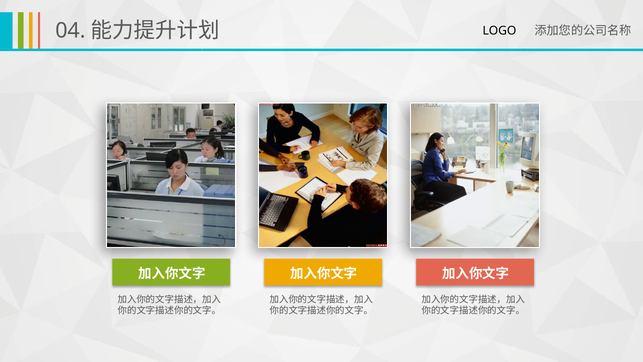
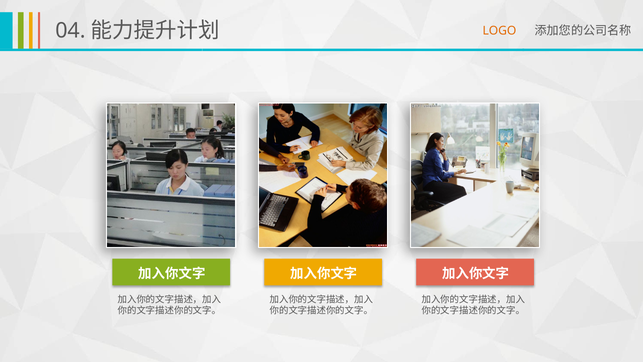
LOGO colour: black -> orange (499, 31)
